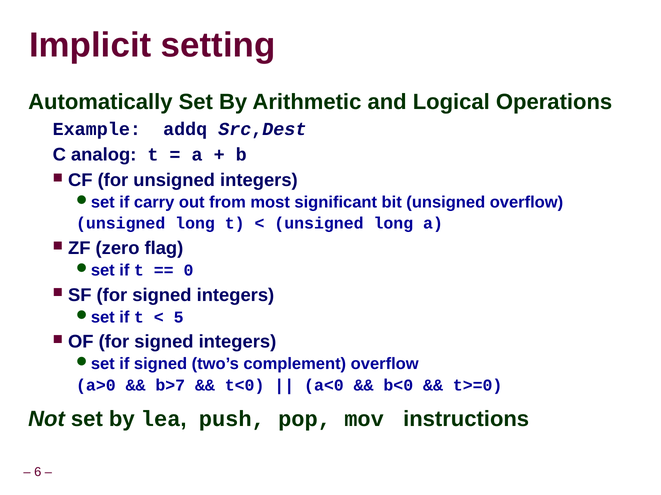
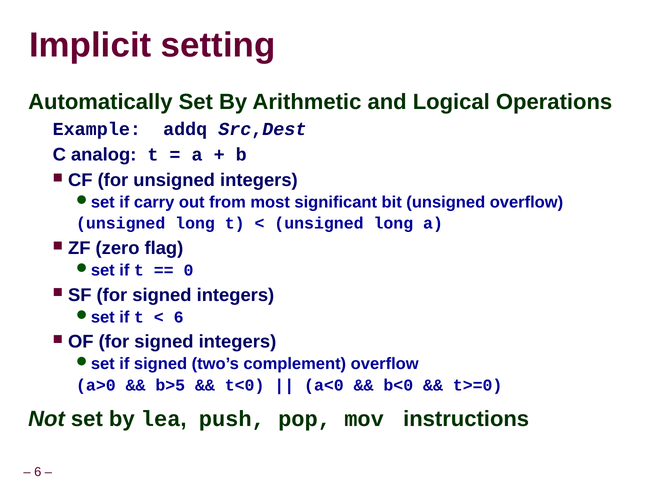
5: 5 -> 6 (179, 318)
b>7: b>7 -> b>5 (170, 386)
